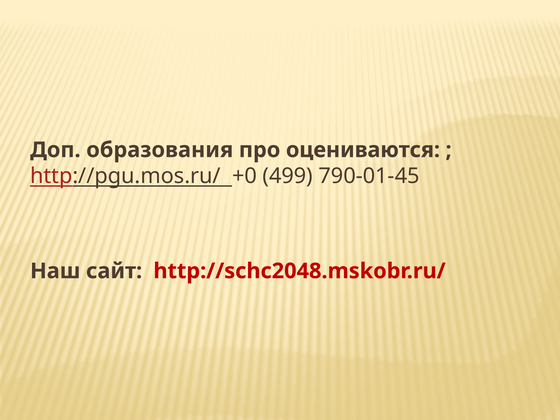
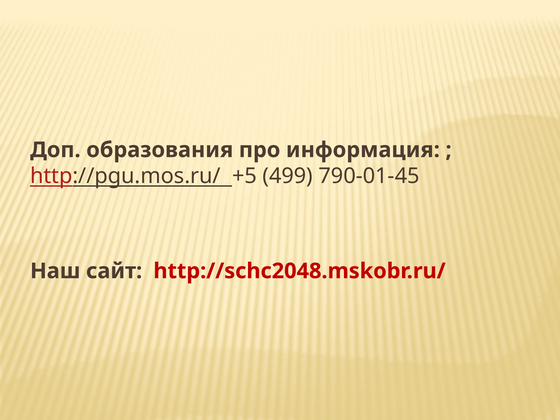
оцениваются: оцениваются -> информация (363, 150)
+0: +0 -> +5 (244, 176)
